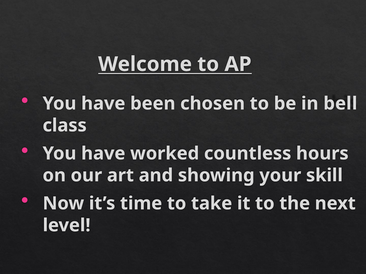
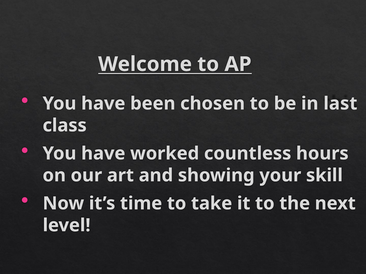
bell: bell -> last (340, 104)
